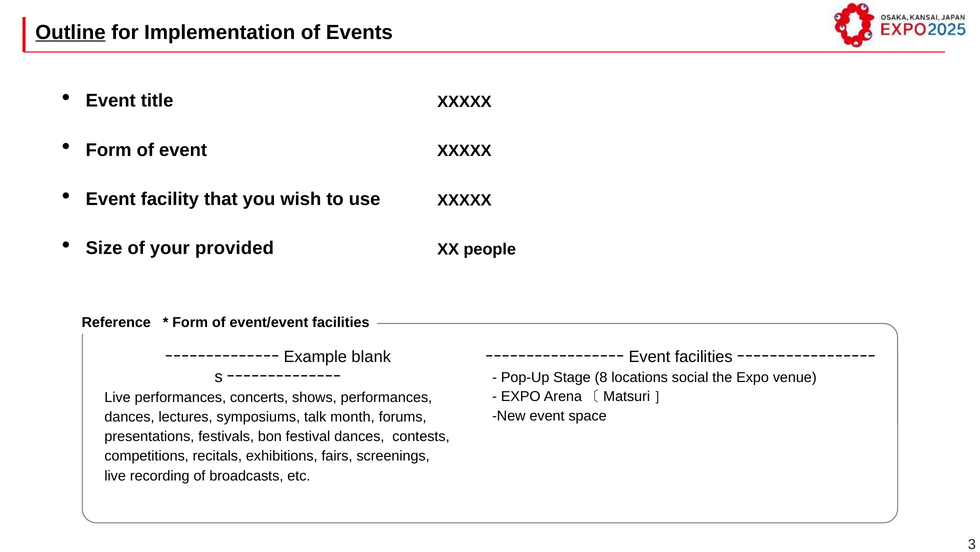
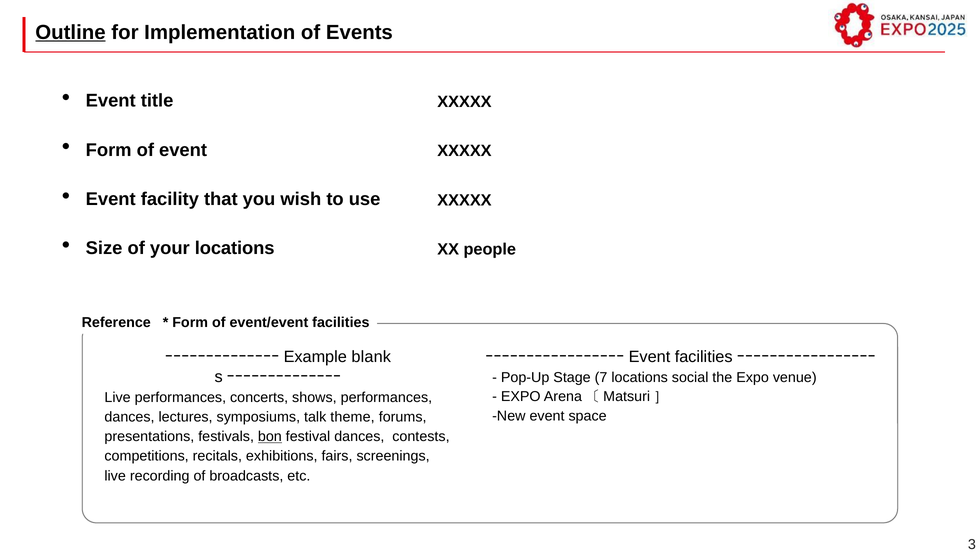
your provided: provided -> locations (235, 248)
8: 8 -> 7 (601, 377)
month: month -> theme (353, 416)
bon underline: none -> present (270, 436)
